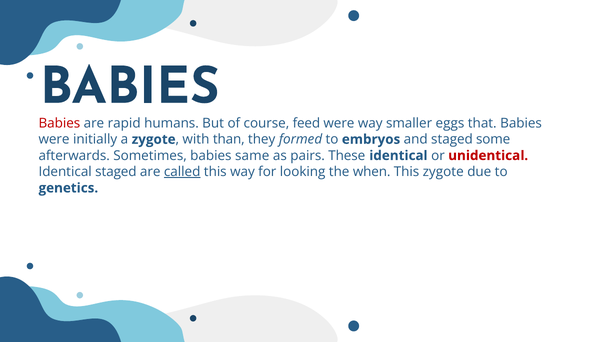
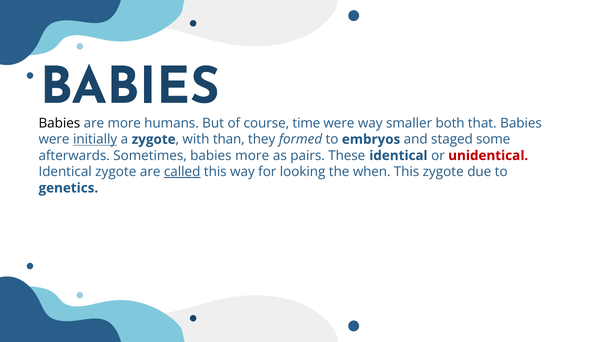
Babies colour: red -> black (59, 123)
are rapid: rapid -> more (124, 123)
feed: feed -> time (306, 123)
eggs: eggs -> both (450, 123)
initially underline: none -> present (95, 139)
babies same: same -> more (252, 155)
Identical staged: staged -> zygote (116, 172)
